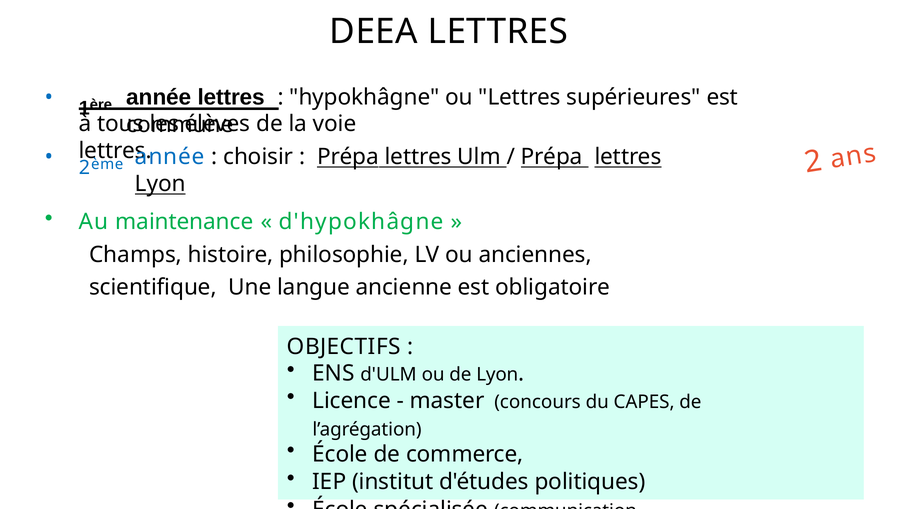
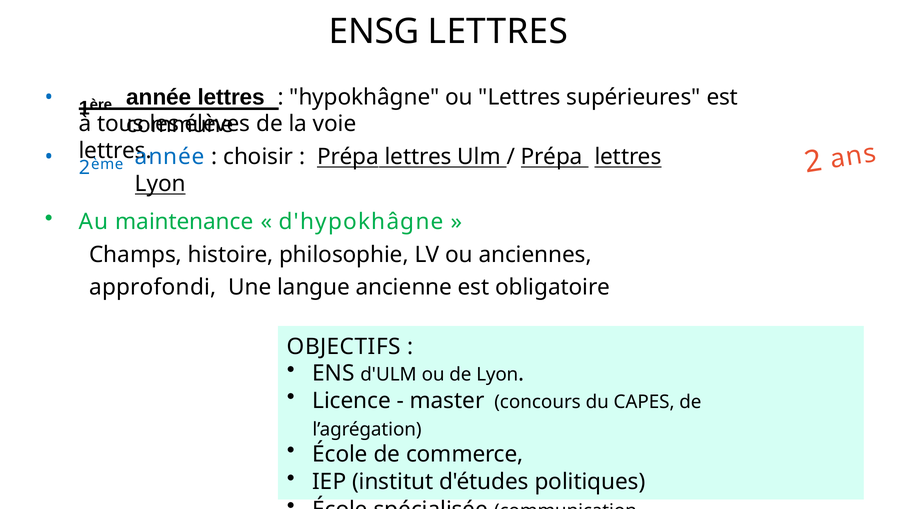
DEEA: DEEA -> ENSG (374, 32)
scientifique: scientifique -> approfondi (153, 287)
